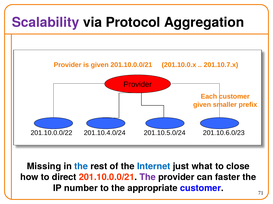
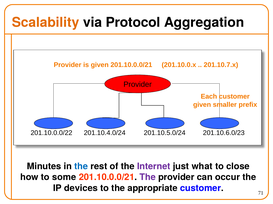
Scalability colour: purple -> orange (46, 23)
Missing: Missing -> Minutes (44, 167)
Internet colour: blue -> purple (154, 167)
direct: direct -> some (64, 178)
faster: faster -> occur (228, 178)
number: number -> devices (81, 189)
